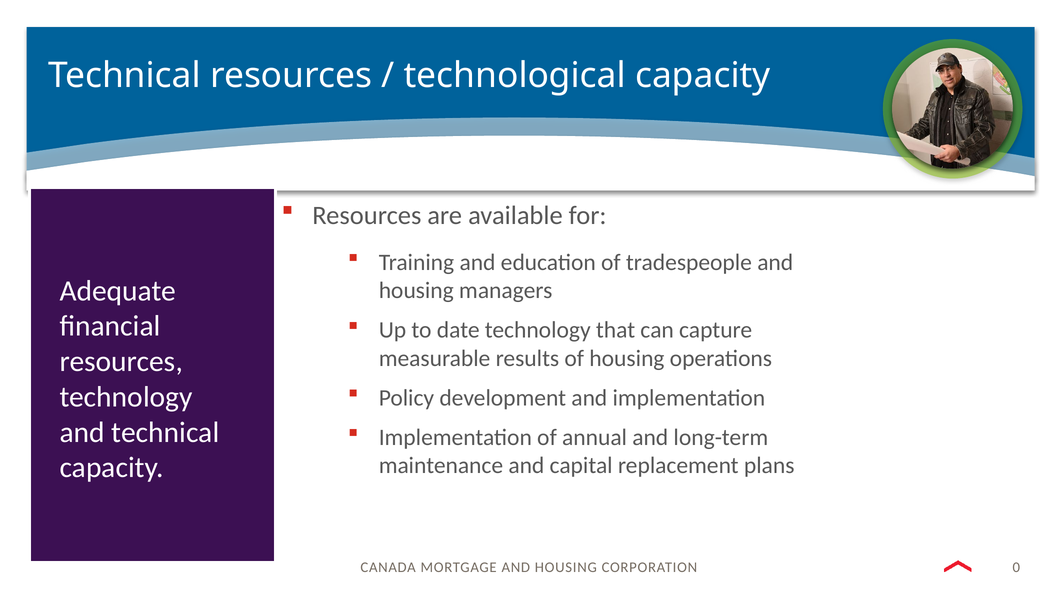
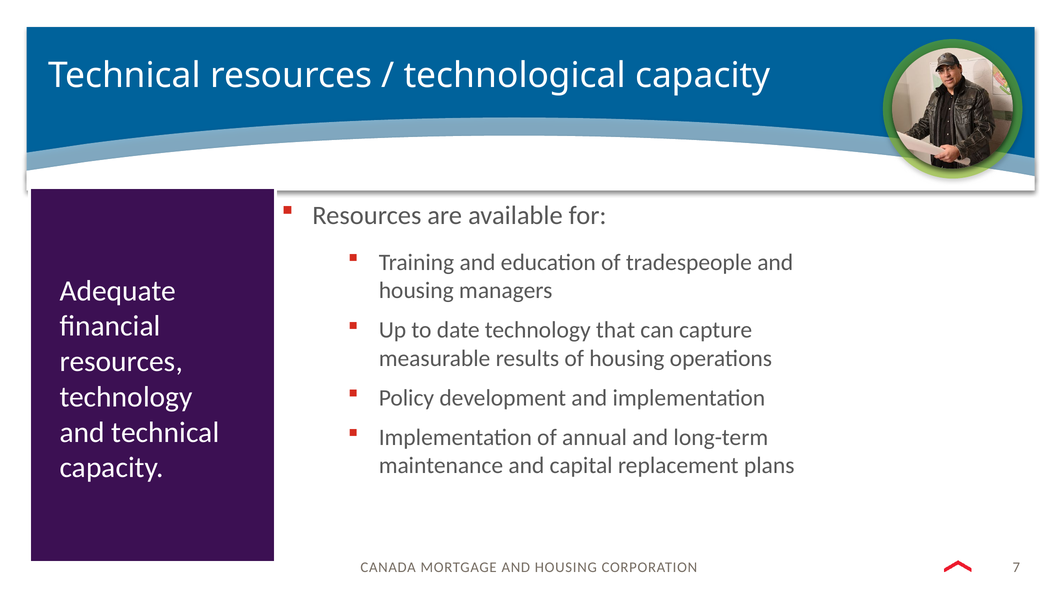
0: 0 -> 7 (1016, 568)
